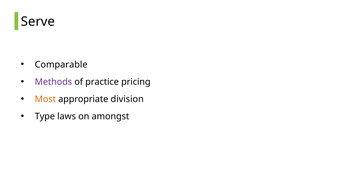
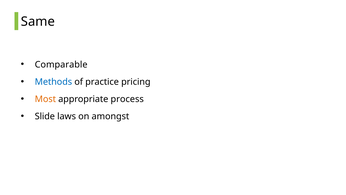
Serve: Serve -> Same (38, 21)
Methods colour: purple -> blue (53, 82)
division: division -> process (127, 99)
Type: Type -> Slide (45, 116)
